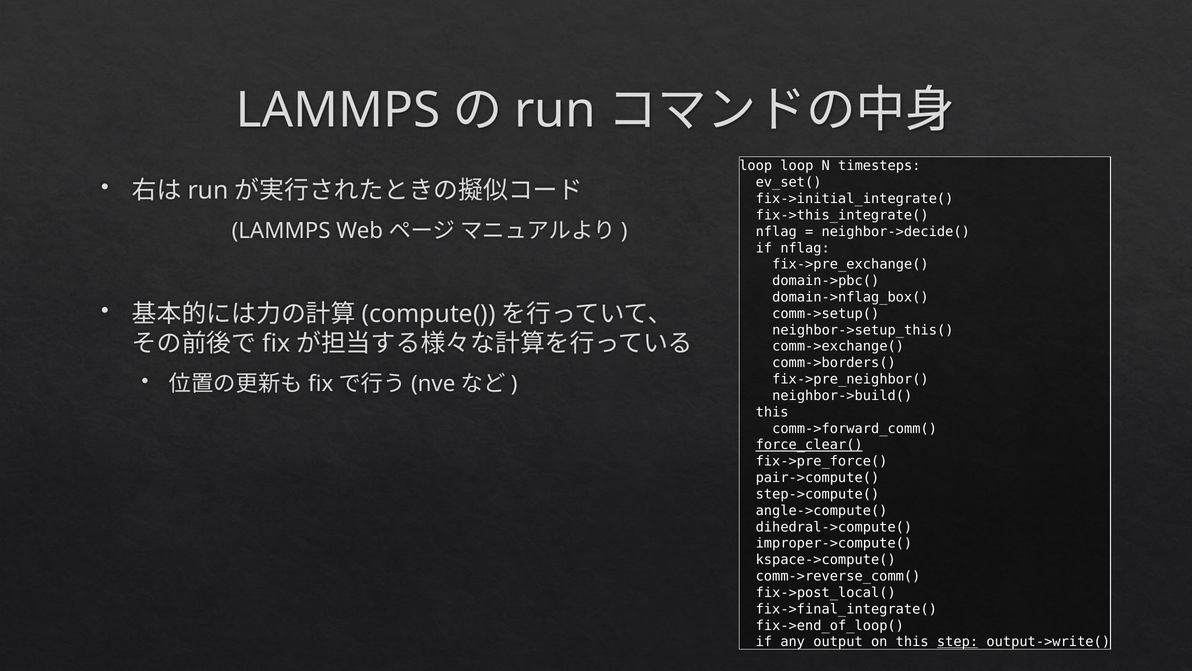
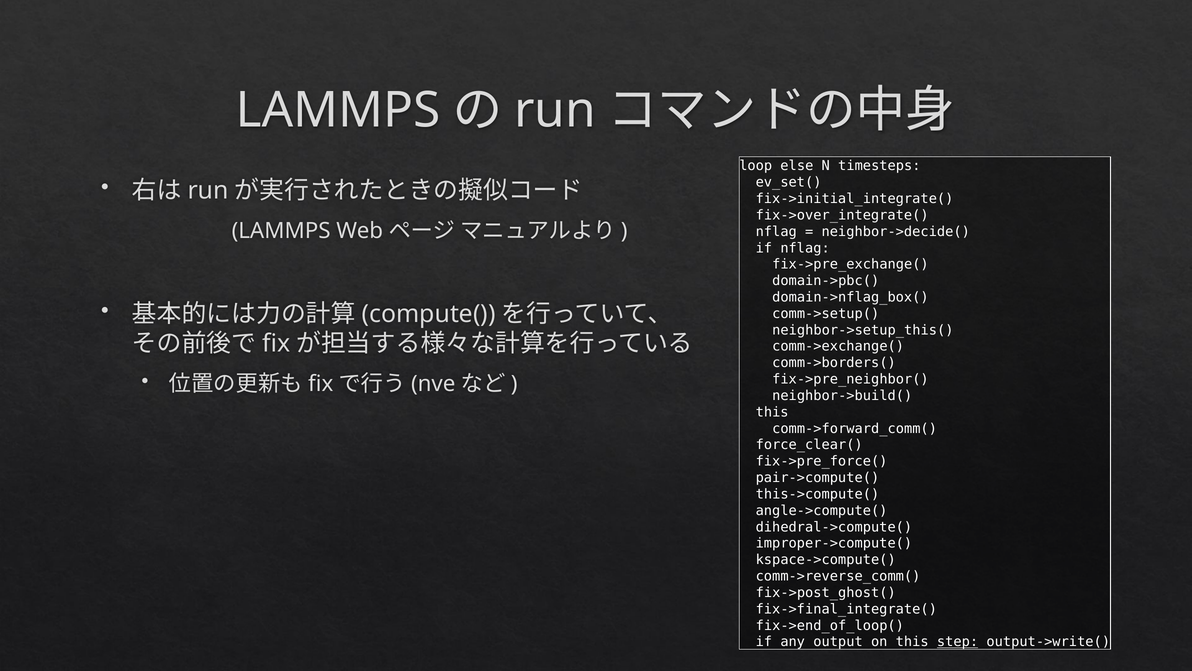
loop loop: loop -> else (797, 166)
fix->this_integrate(: fix->this_integrate( -> fix->over_integrate( (842, 215)
force_clear( underline: present -> none (809, 445)
step->compute(: step->compute( -> this->compute( (817, 494)
fix->post_local(: fix->post_local( -> fix->post_ghost( (826, 592)
